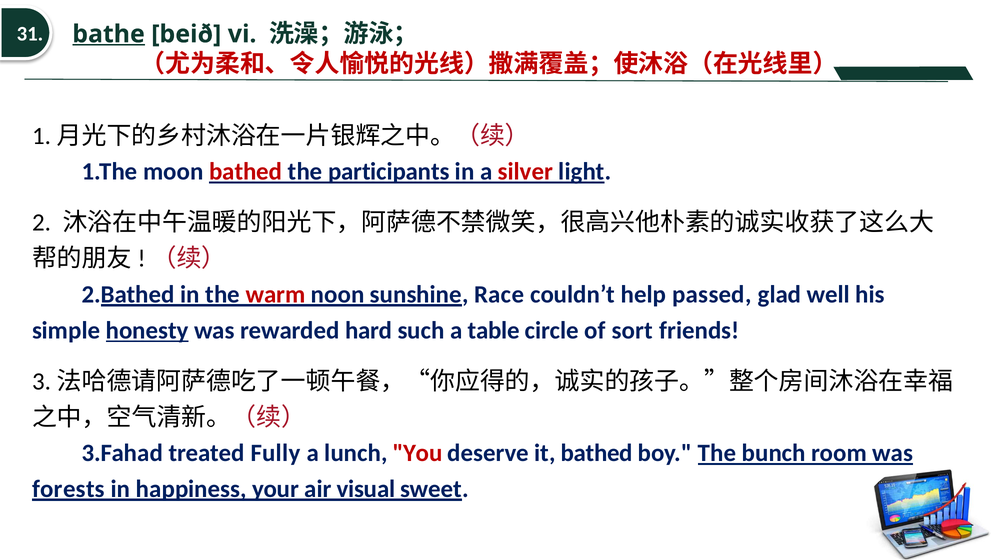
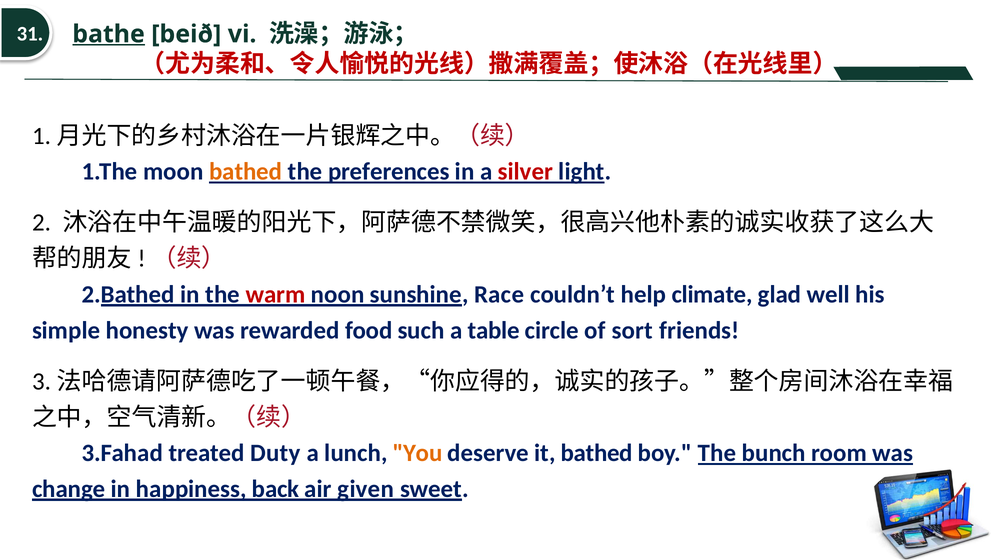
bathed colour: red -> orange (246, 172)
participants: participants -> preferences (389, 172)
passed: passed -> climate (712, 295)
honesty underline: present -> none (147, 331)
hard: hard -> food (369, 331)
Fully: Fully -> Duty (276, 453)
You colour: red -> orange (418, 453)
forests: forests -> change (69, 489)
your: your -> back (276, 489)
visual: visual -> given (366, 489)
